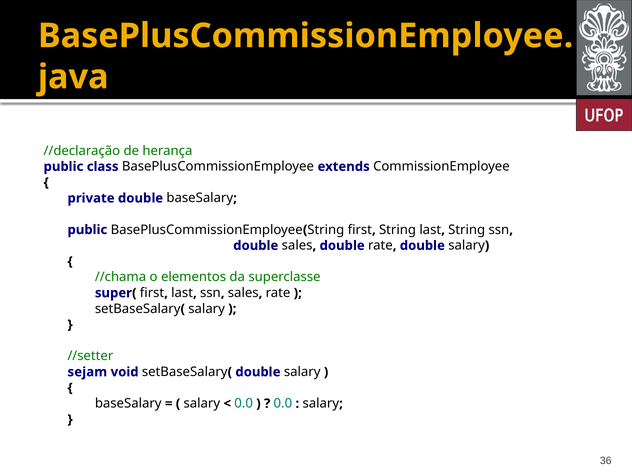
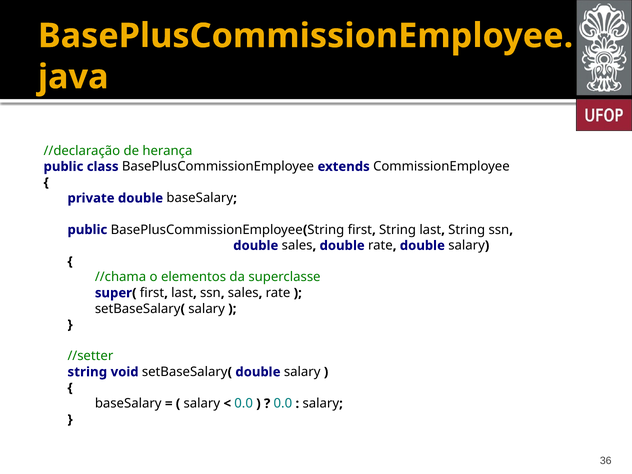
sejam: sejam -> string (87, 372)
